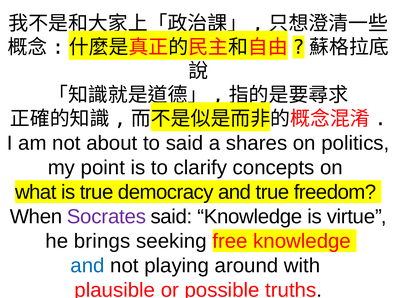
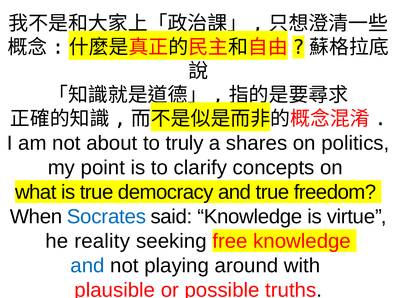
to said: said -> truly (185, 143)
Socrates colour: purple -> blue (106, 217)
brings: brings -> reality (102, 241)
